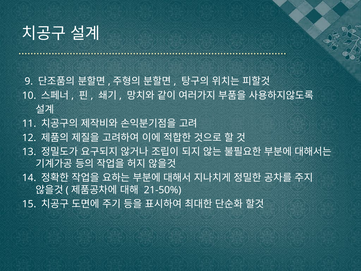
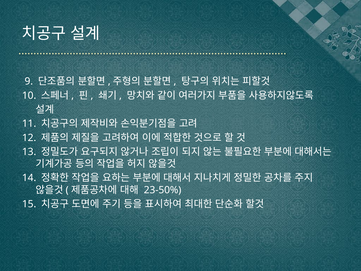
21-50%: 21-50% -> 23-50% (163, 190)
